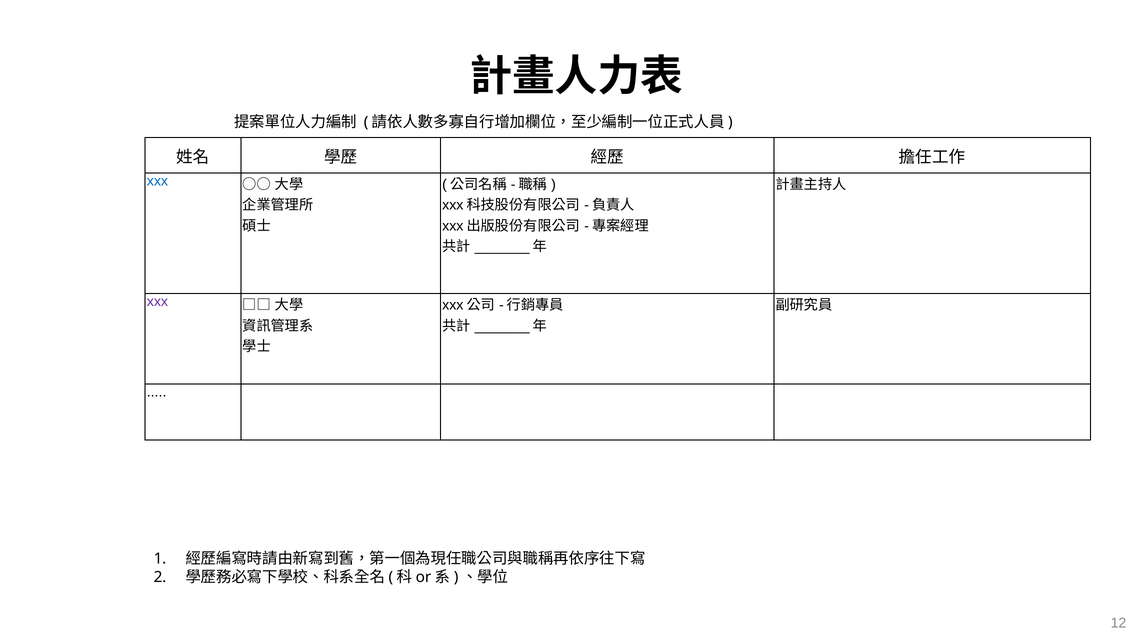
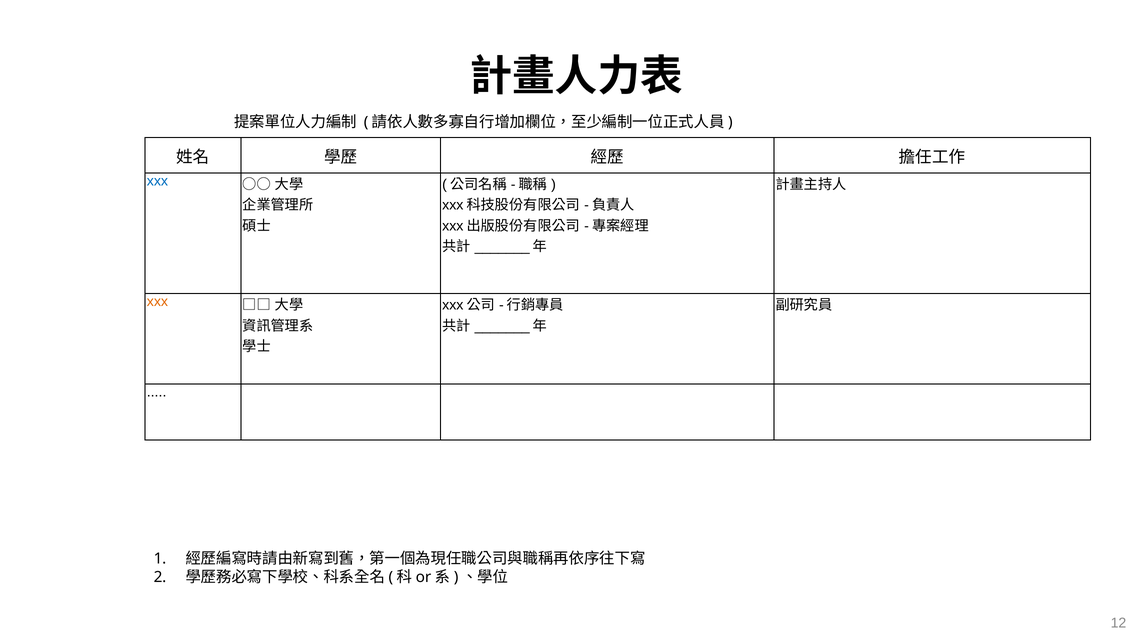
xxx colour: purple -> orange (157, 301)
